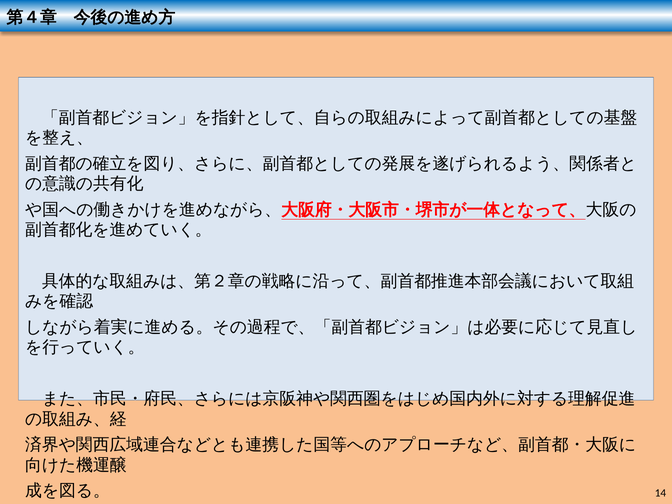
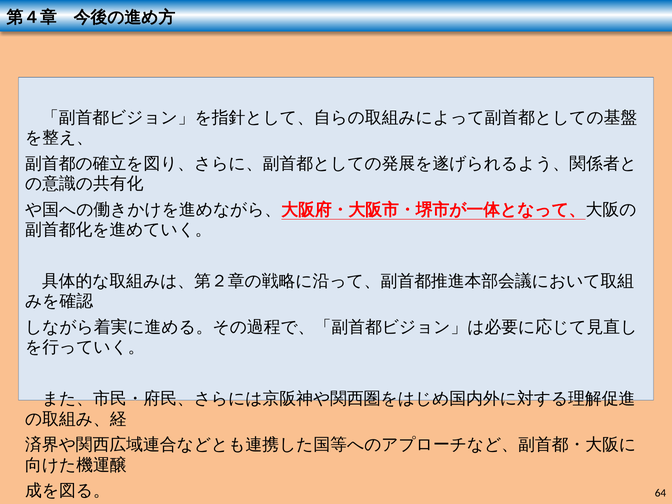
14: 14 -> 64 (660, 493)
